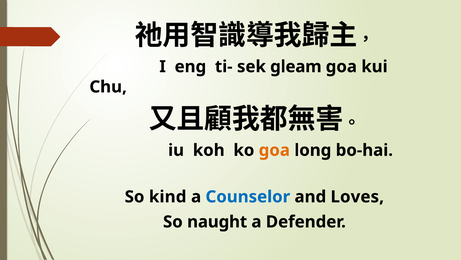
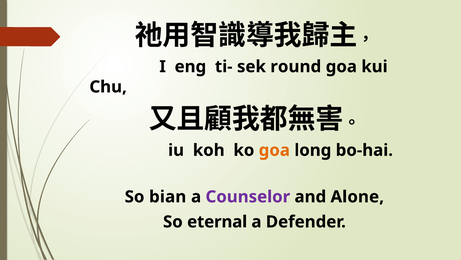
gleam: gleam -> round (296, 66)
kind: kind -> bian (168, 196)
Counselor colour: blue -> purple (248, 196)
Loves: Loves -> Alone (357, 196)
naught: naught -> eternal (217, 221)
